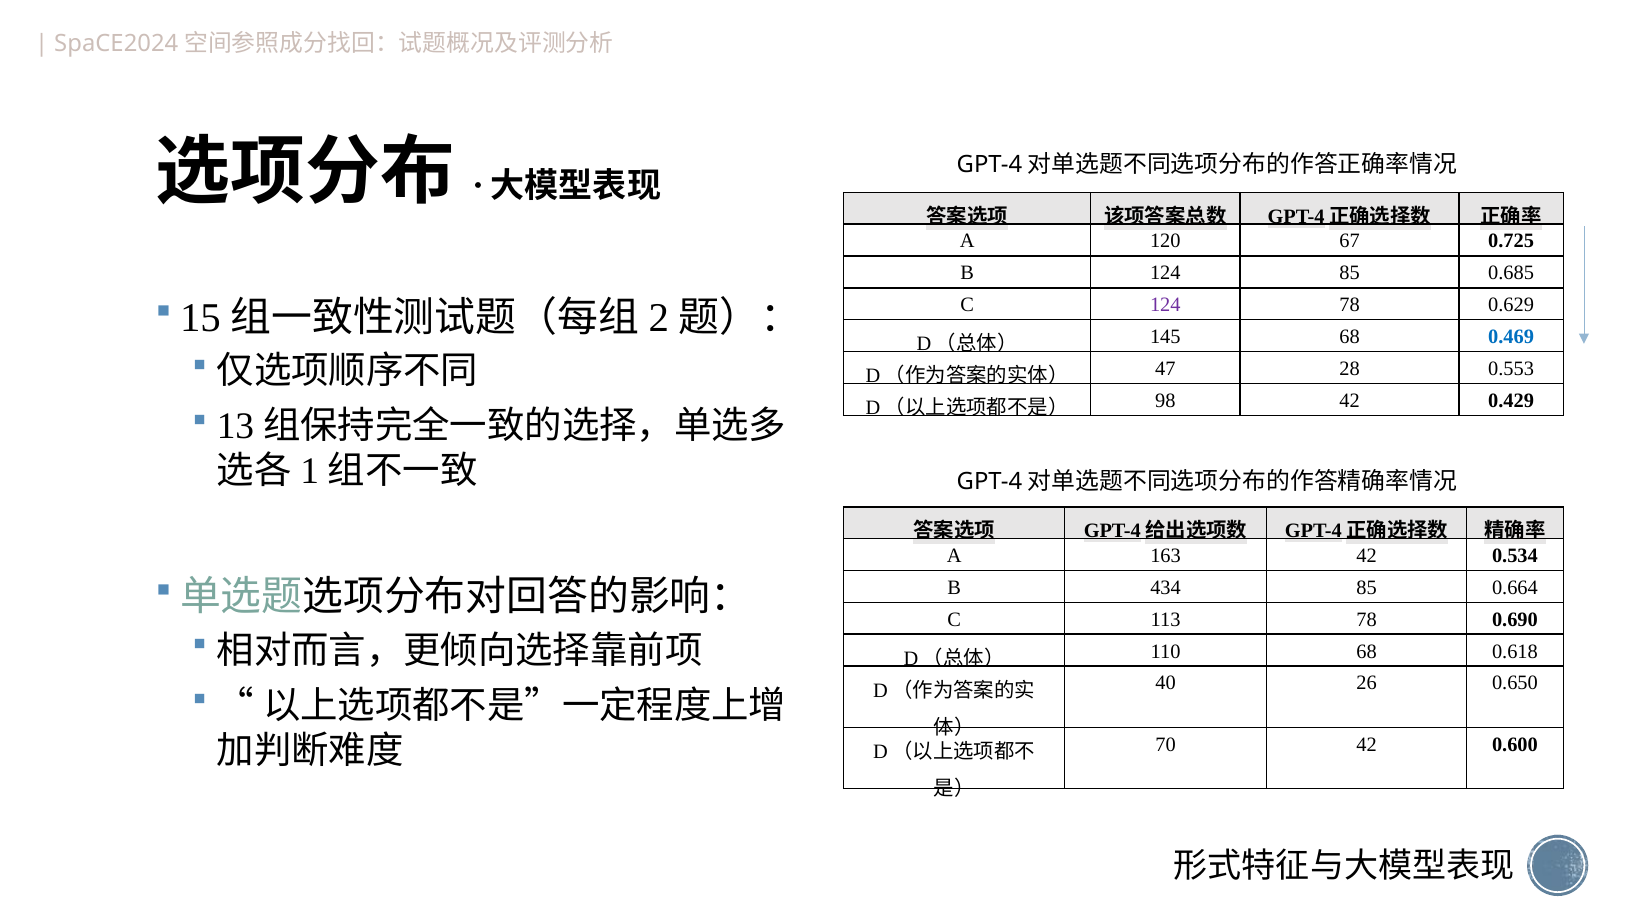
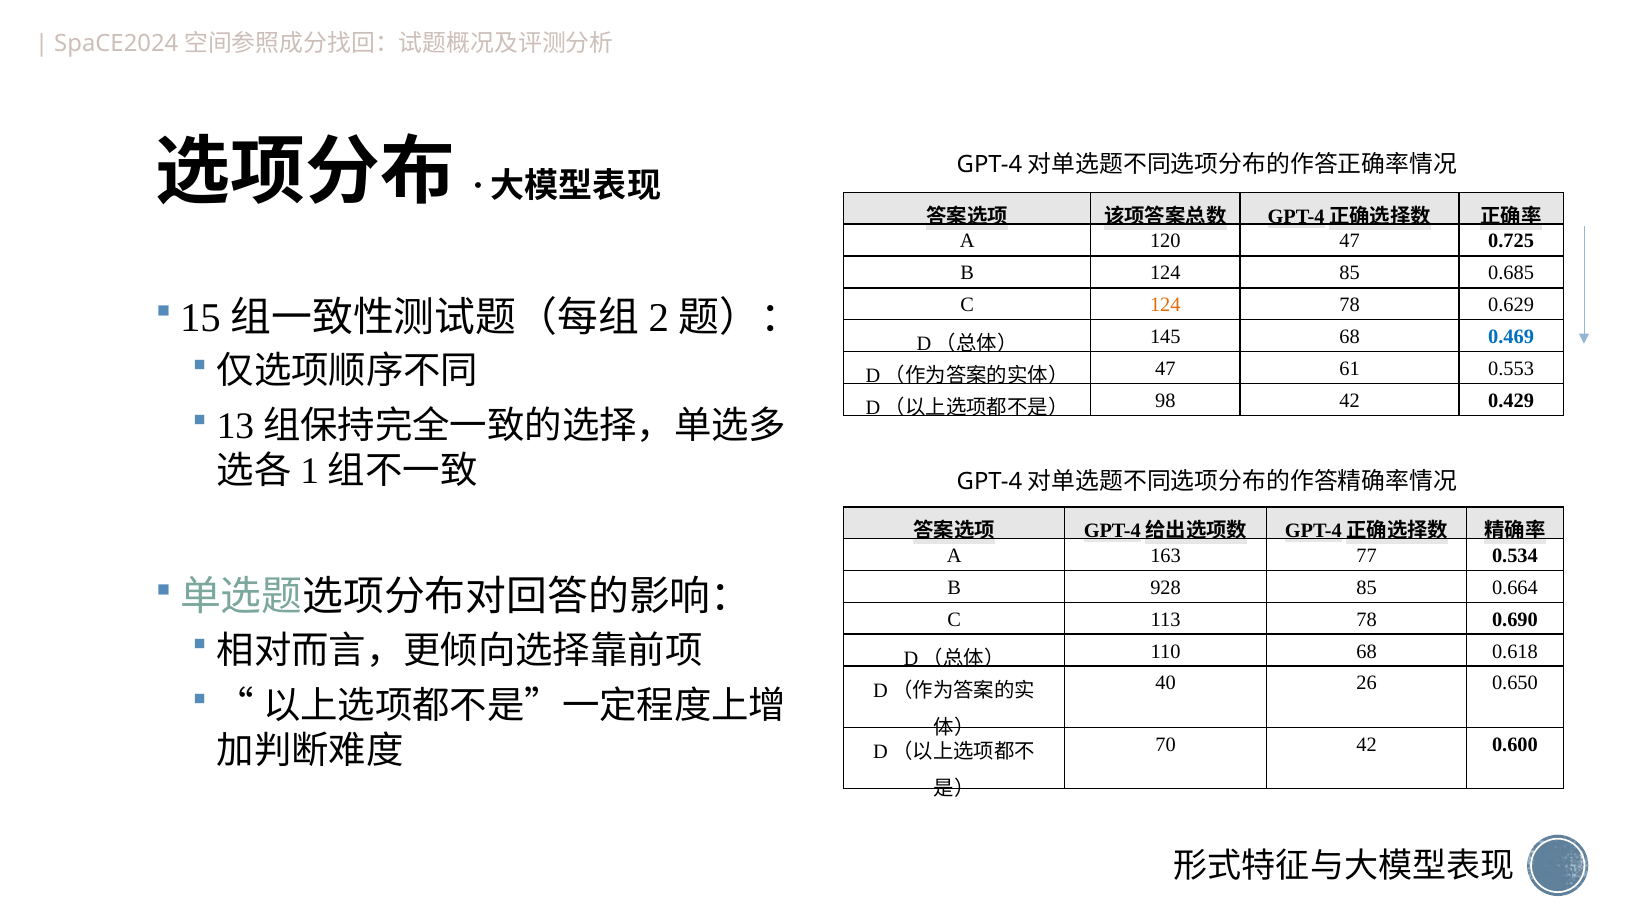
120 67: 67 -> 47 (1350, 241)
124 colour: purple -> orange (1165, 305)
28: 28 -> 61 (1350, 369)
163 42: 42 -> 77 (1367, 555)
434: 434 -> 928 (1166, 587)
